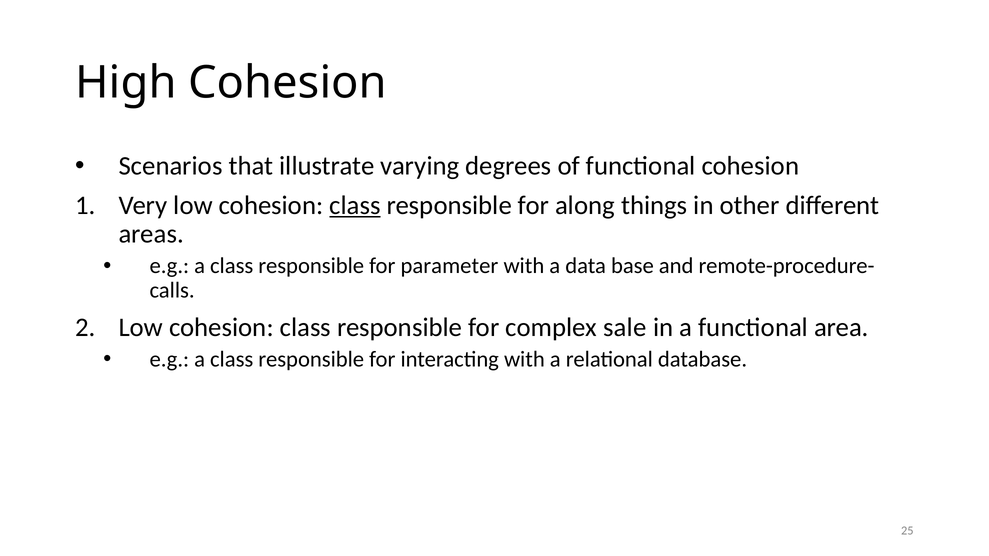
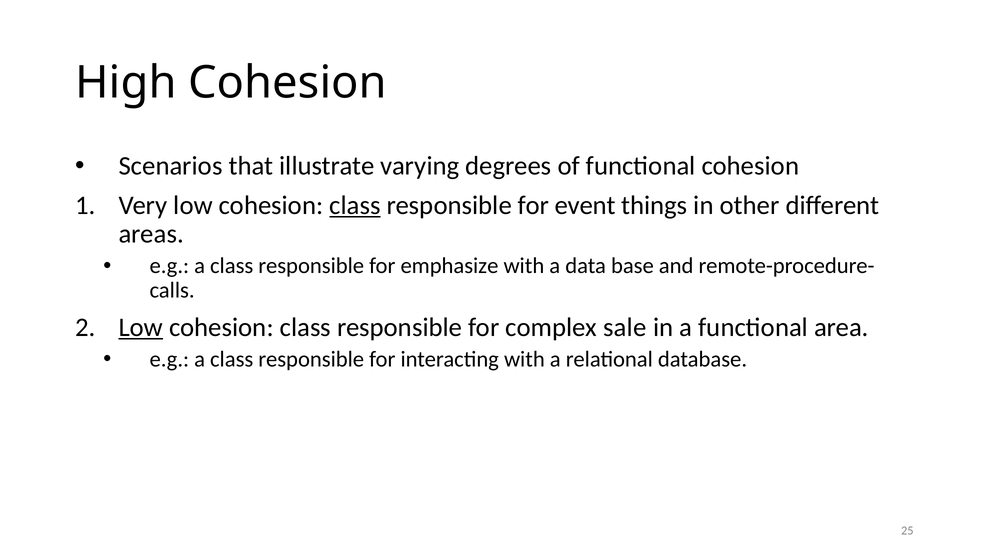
along: along -> event (585, 205)
parameter: parameter -> emphasize (449, 266)
Low underline: none -> present (141, 328)
